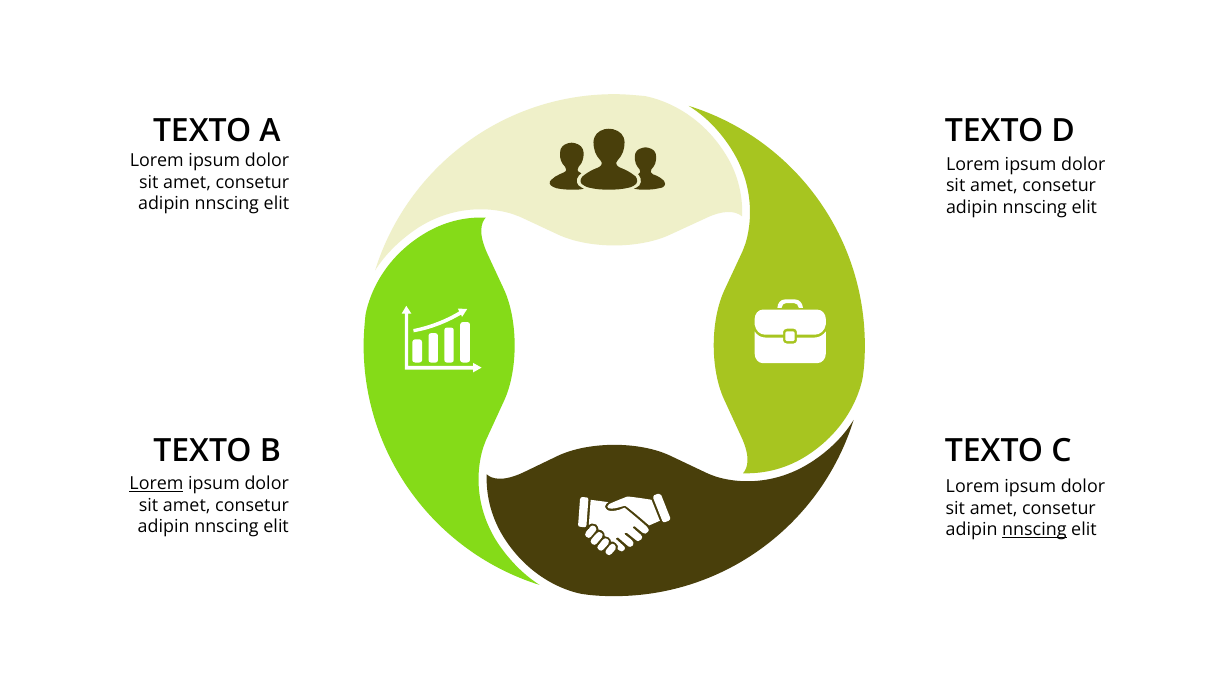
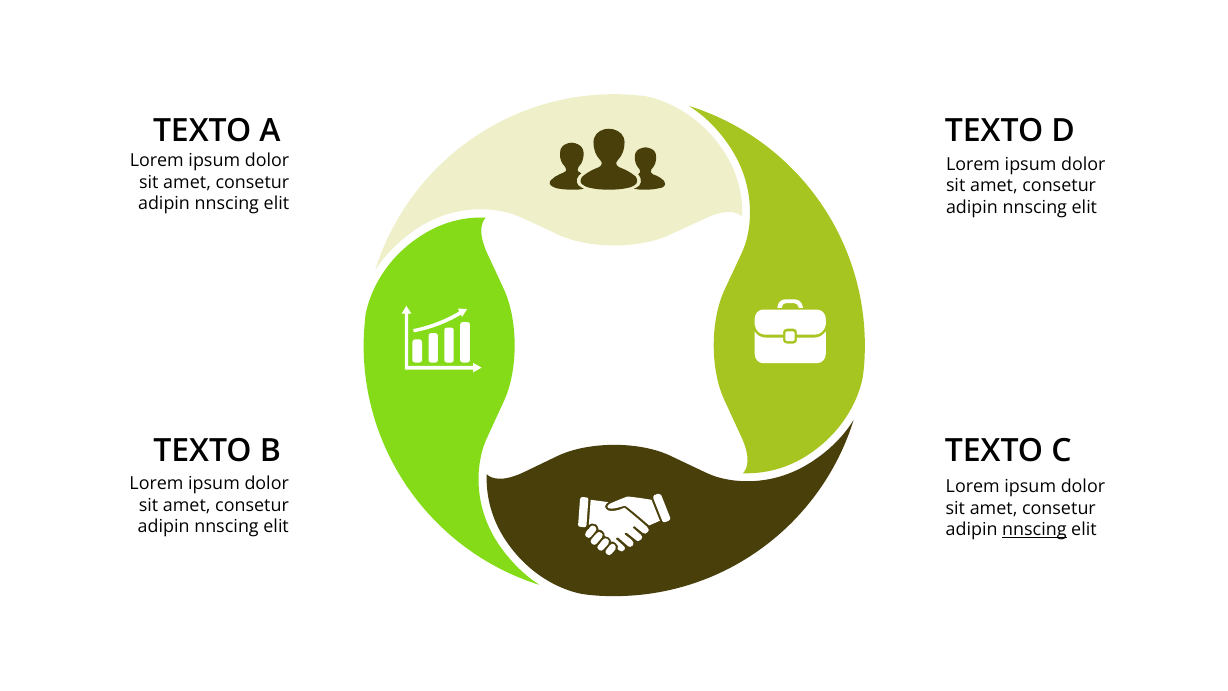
Lorem underline: present -> none (156, 484)
